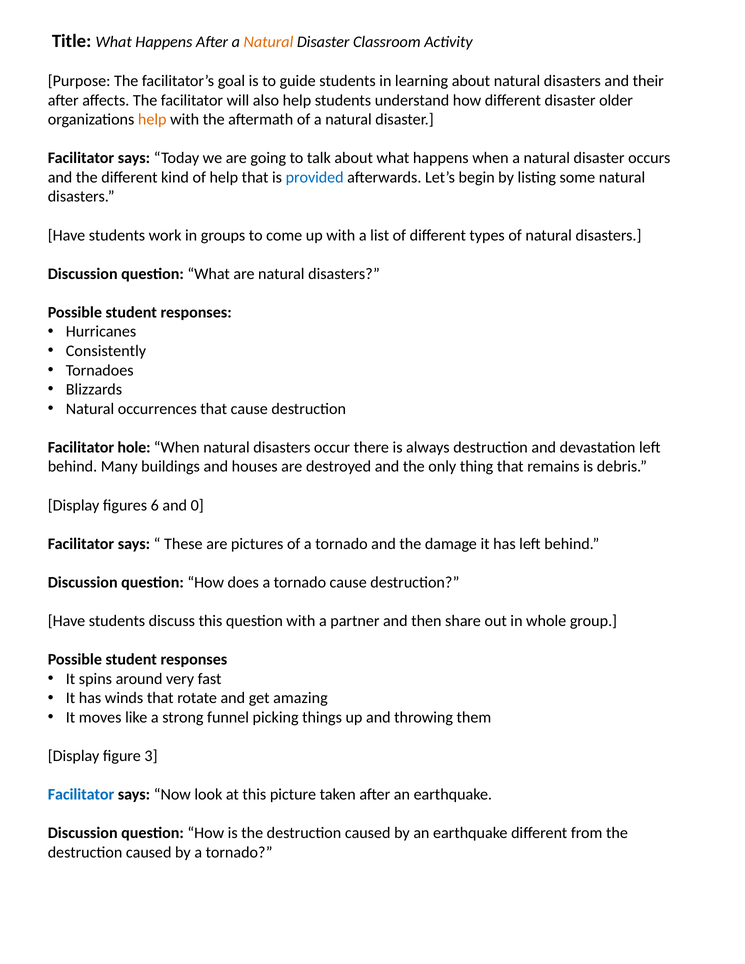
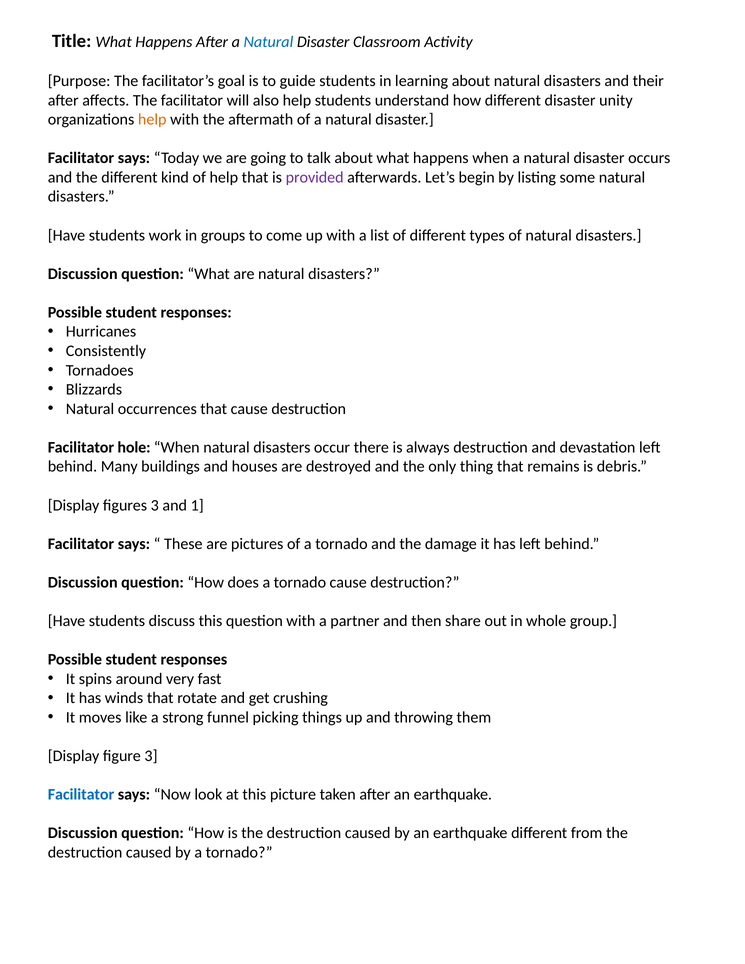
Natural colour: orange -> blue (268, 42)
older: older -> unity (616, 100)
provided colour: blue -> purple (315, 177)
figures 6: 6 -> 3 (155, 505)
0: 0 -> 1 (197, 505)
amazing: amazing -> crushing (301, 698)
